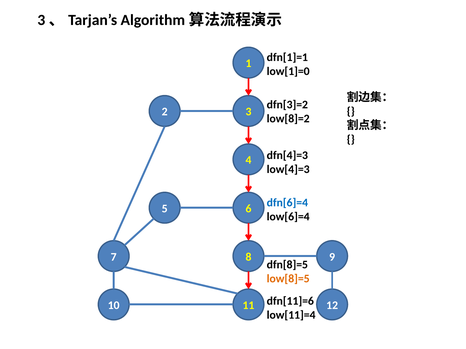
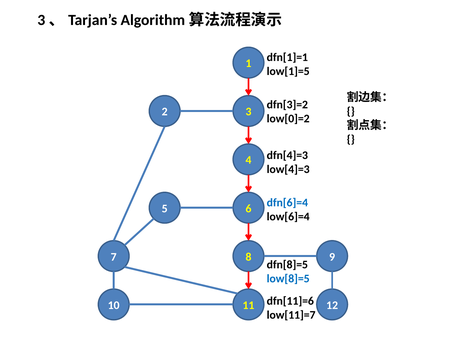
low[1]=0: low[1]=0 -> low[1]=5 (288, 71)
low[8]=2: low[8]=2 -> low[0]=2 (288, 119)
low[8]=5 colour: orange -> blue (288, 279)
low[11]=4: low[11]=4 -> low[11]=7 (291, 315)
